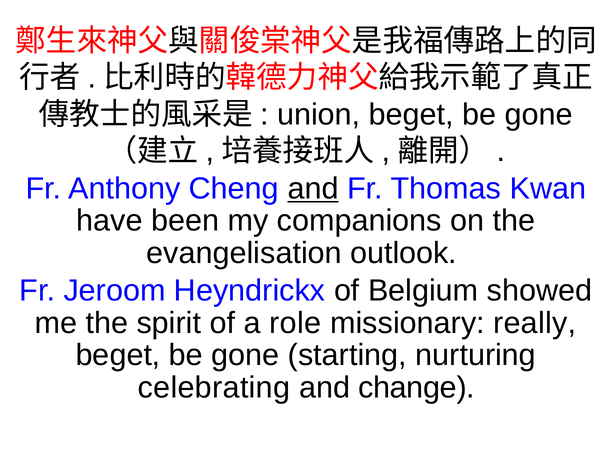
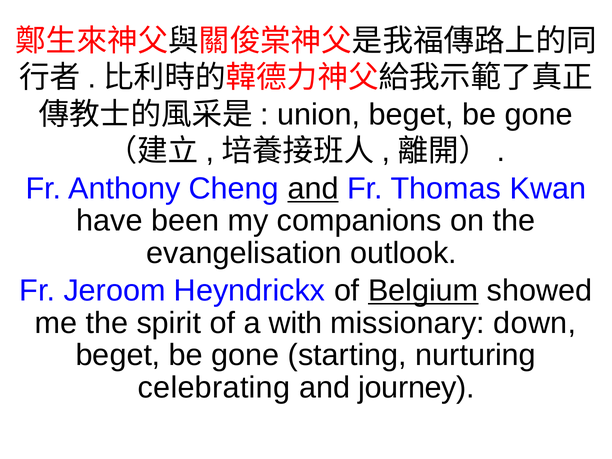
Belgium underline: none -> present (423, 291)
role: role -> with (296, 323)
really: really -> down (535, 323)
change: change -> journey (417, 388)
